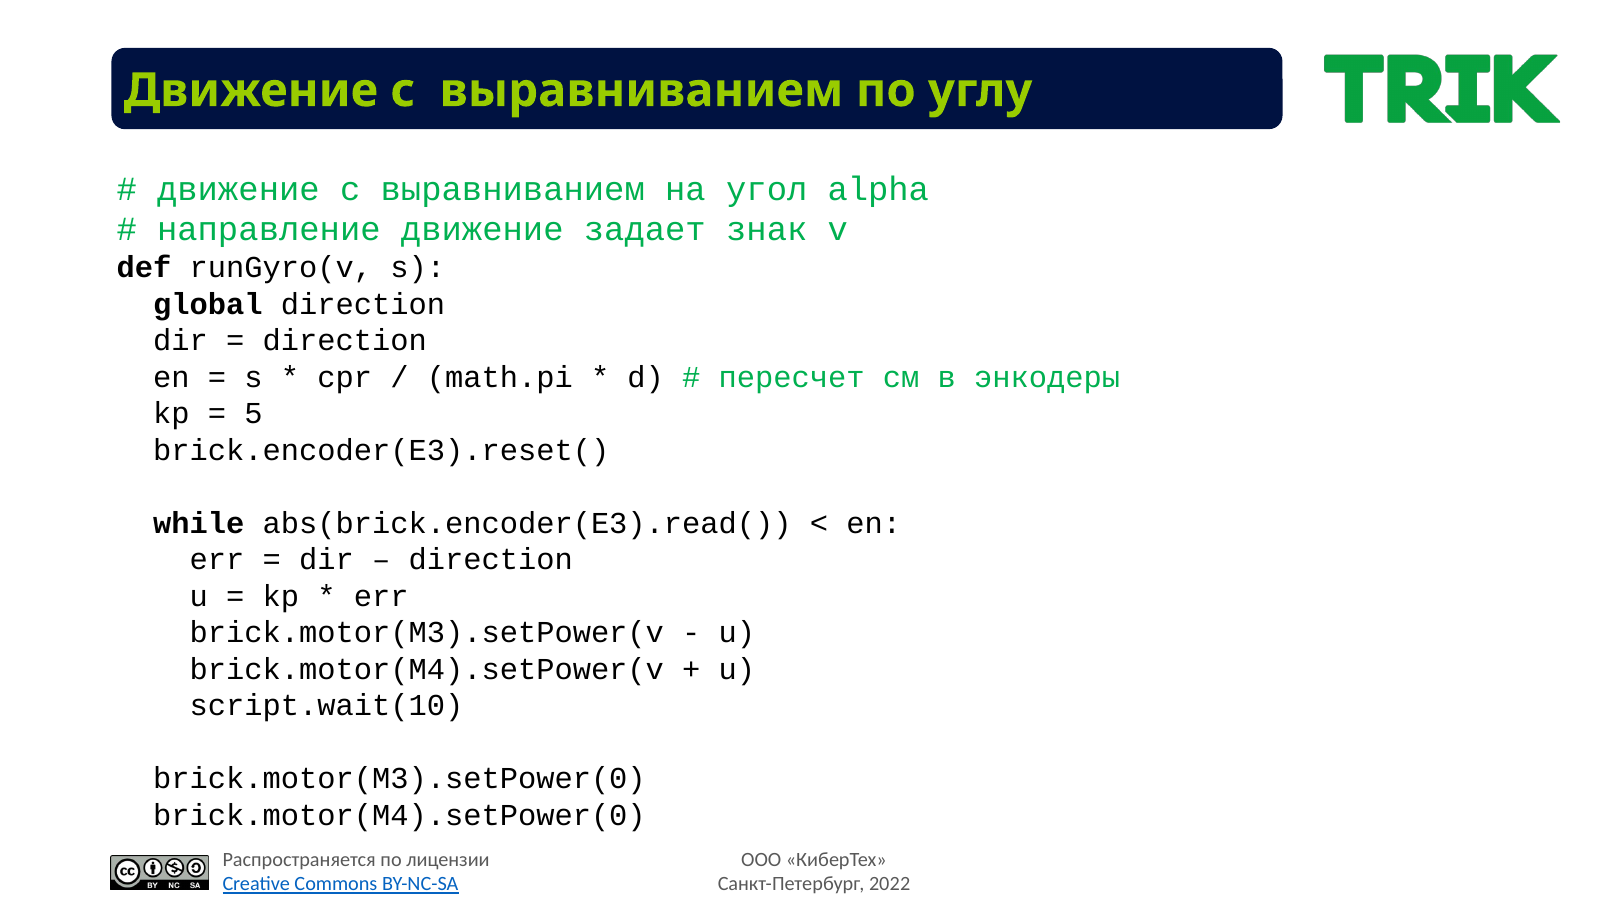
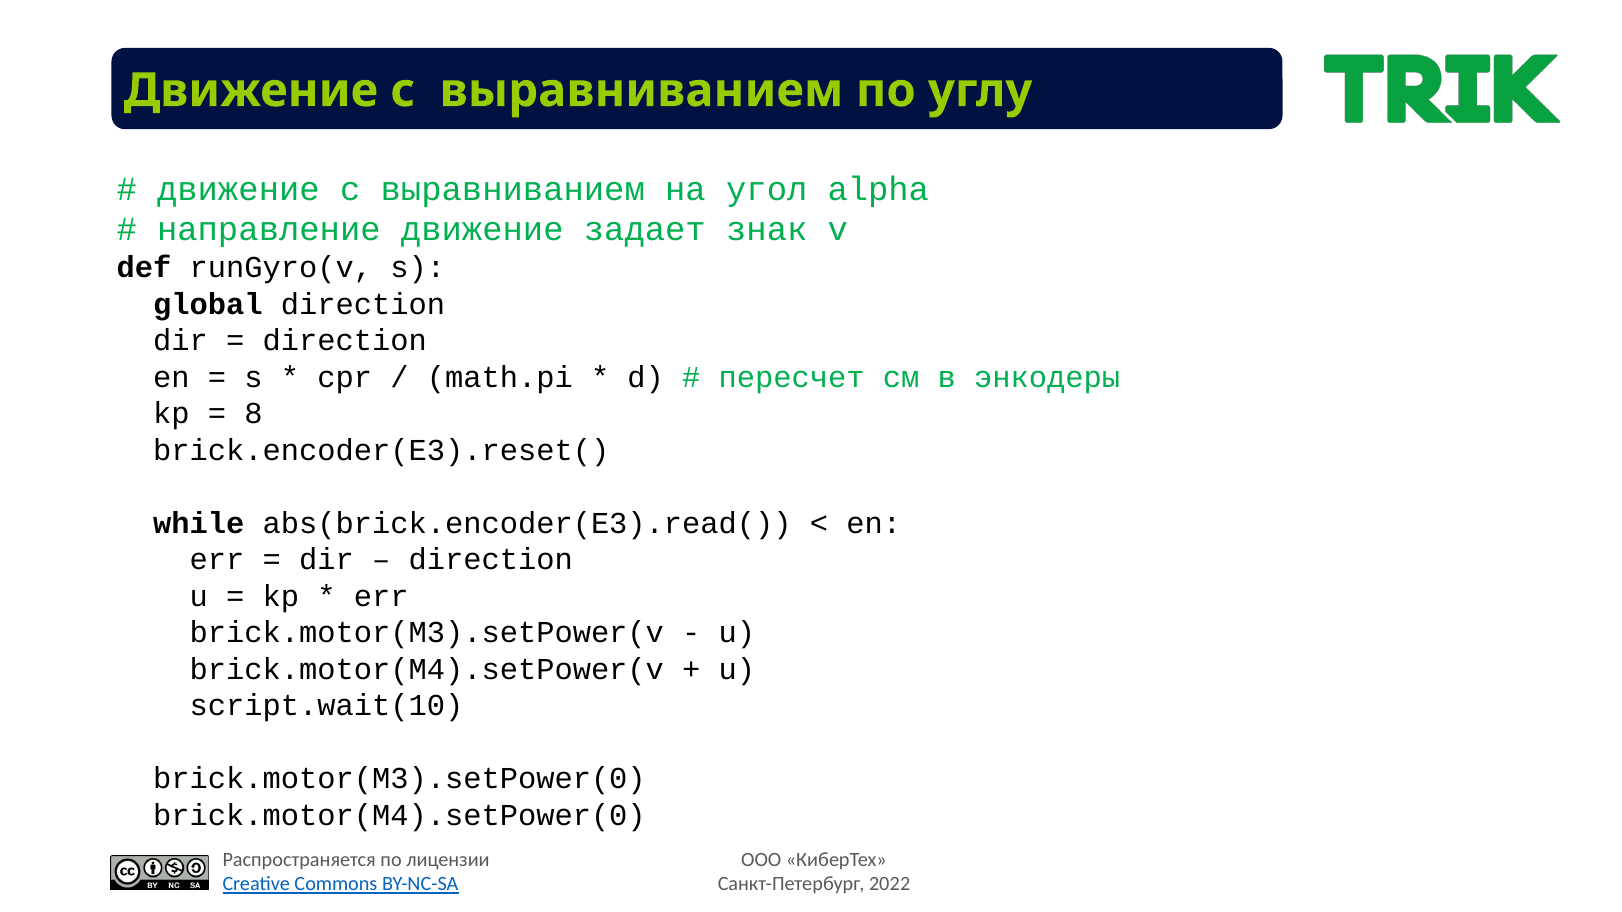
5: 5 -> 8 (253, 414)
